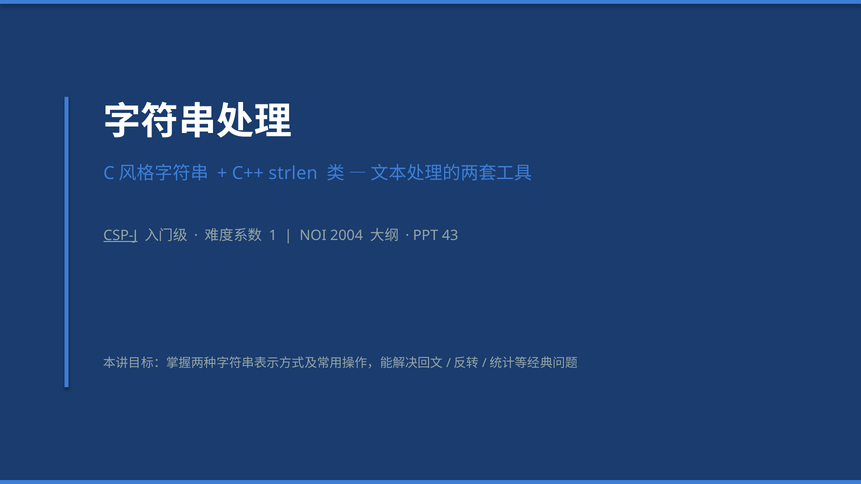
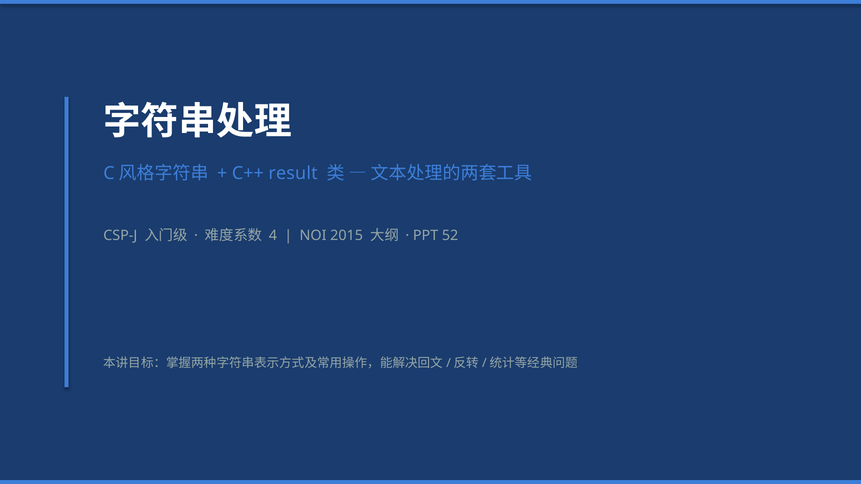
strlen: strlen -> result (293, 173)
CSP-J underline: present -> none (120, 236)
1: 1 -> 4 (273, 236)
2004: 2004 -> 2015 (347, 236)
43: 43 -> 52 (450, 236)
